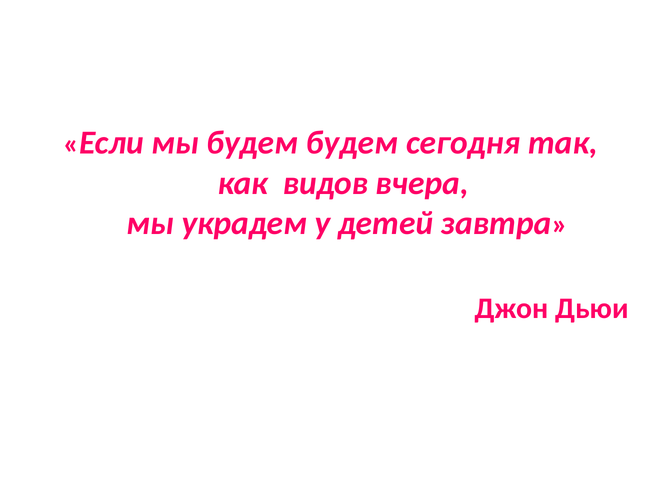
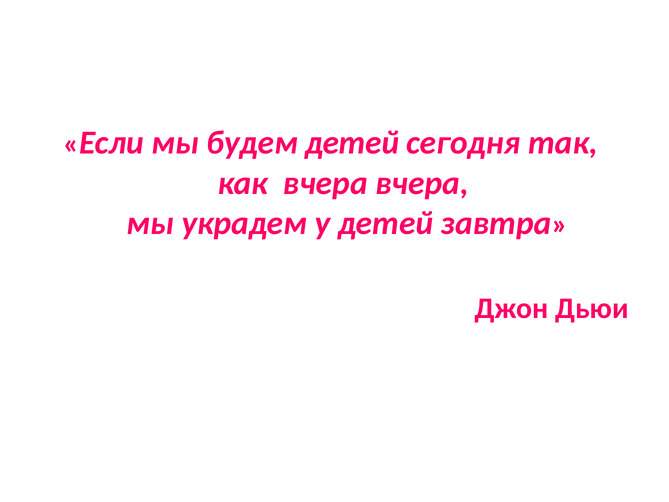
будем будем: будем -> детей (352, 143)
как видов: видов -> вчера (325, 183)
